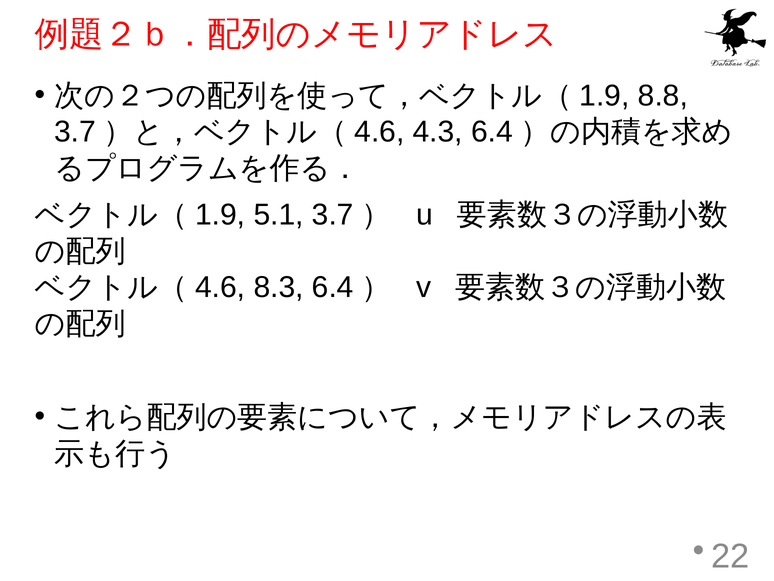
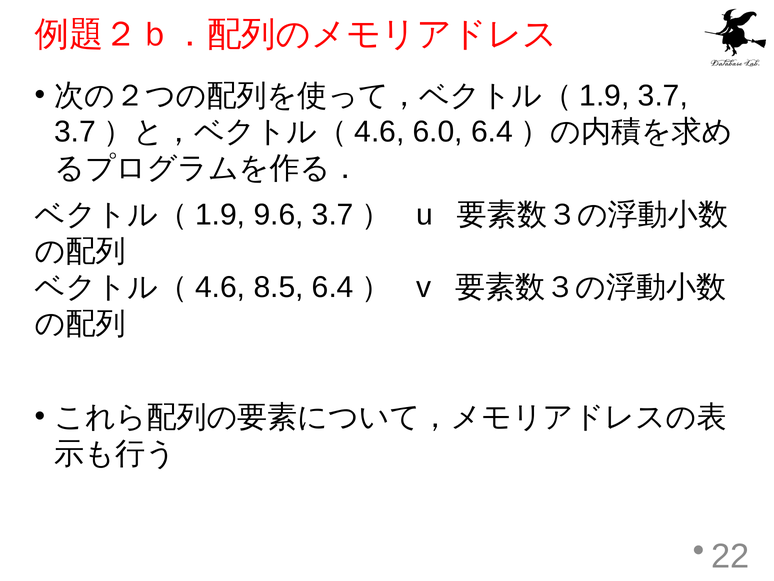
8.8: 8.8 -> 3.7 (663, 96)
4.3: 4.3 -> 6.0 (438, 132)
5.1: 5.1 -> 9.6 (279, 215)
8.3: 8.3 -> 8.5 (279, 287)
